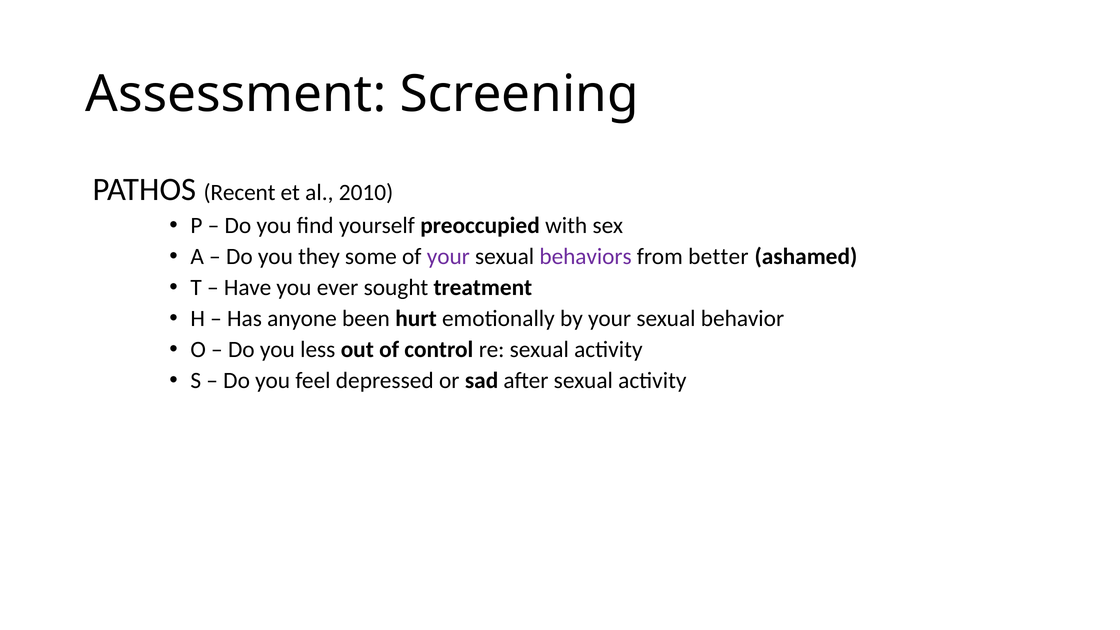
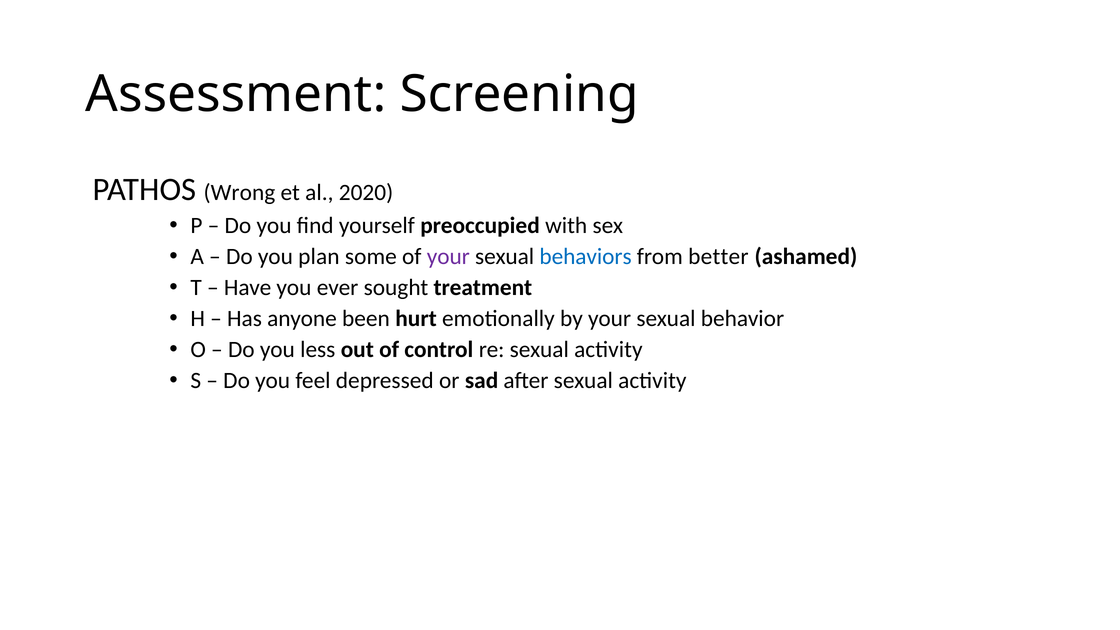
Recent: Recent -> Wrong (239, 192)
2010: 2010 -> 2020 (366, 192)
they: they -> plan (319, 256)
behaviors colour: purple -> blue (586, 256)
